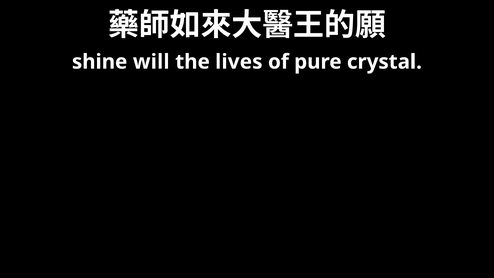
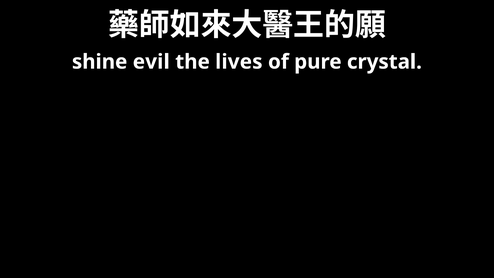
will: will -> evil (151, 62)
